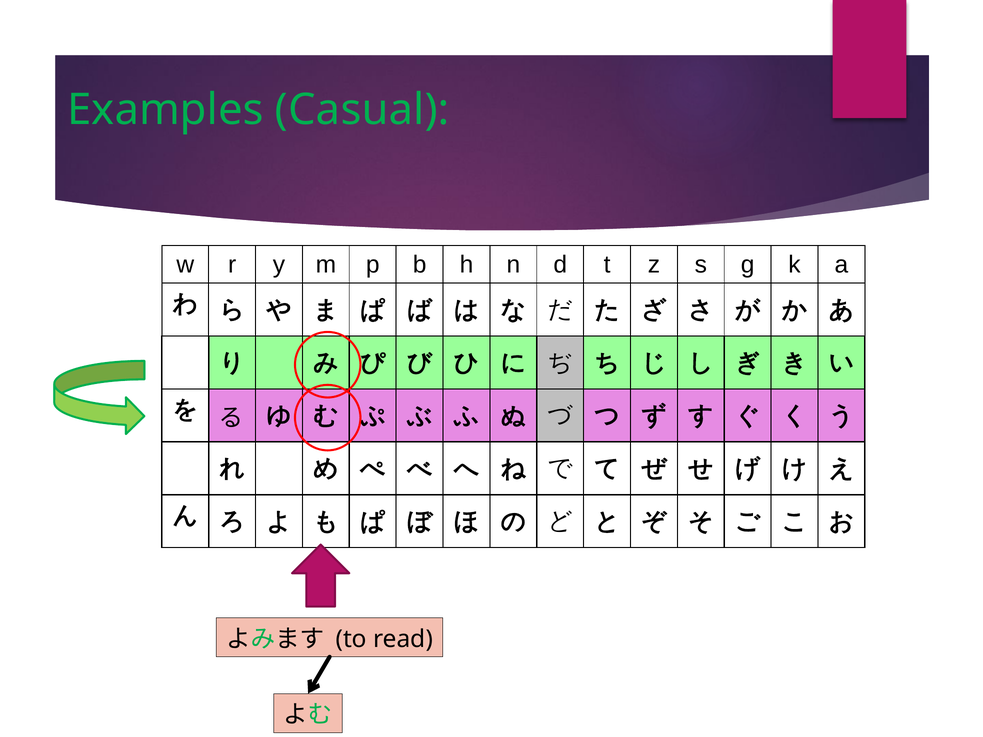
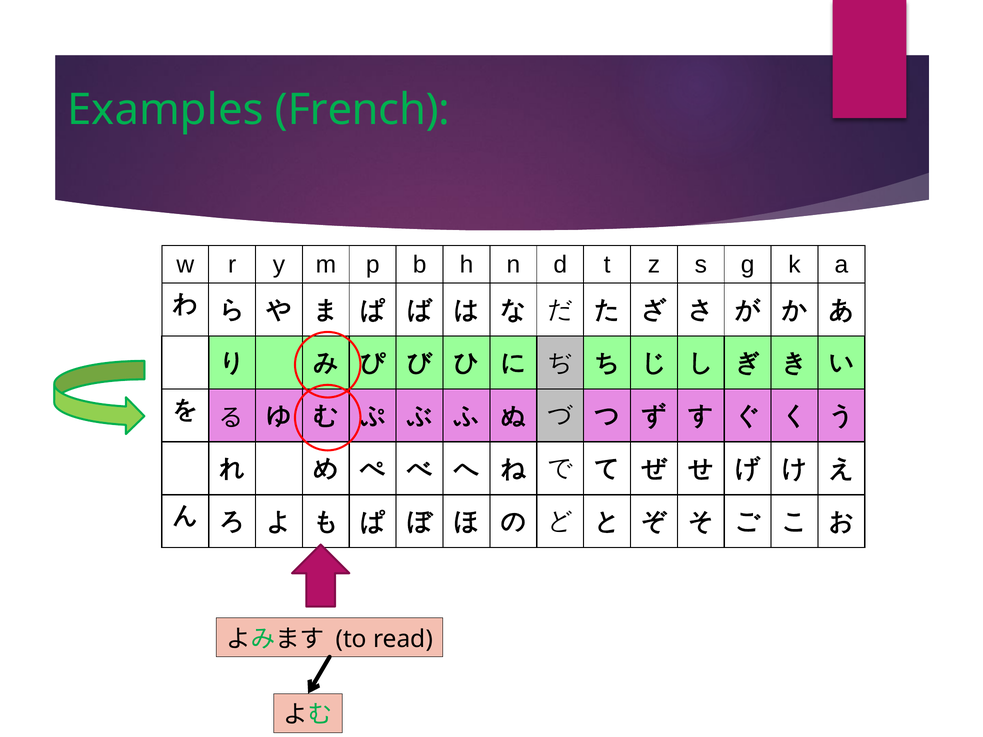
Casual: Casual -> French (363, 110)
